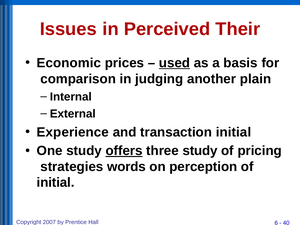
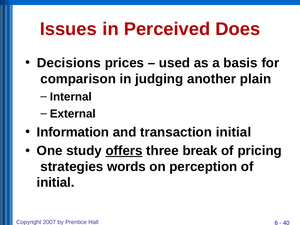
Their: Their -> Does (238, 29)
Economic: Economic -> Decisions (69, 63)
used underline: present -> none (175, 63)
Experience: Experience -> Information (73, 132)
three study: study -> break (200, 151)
